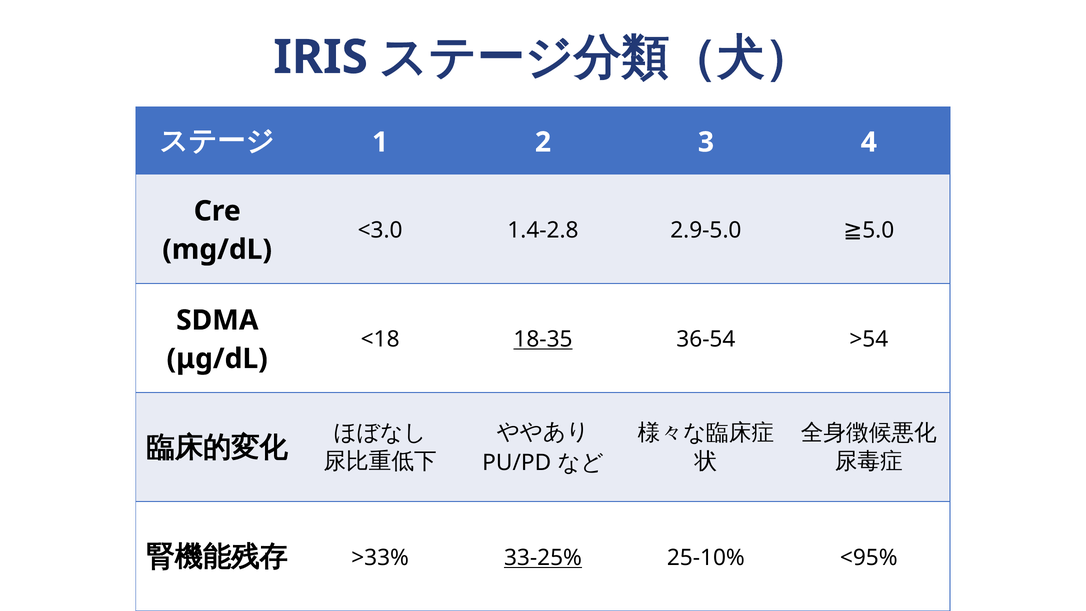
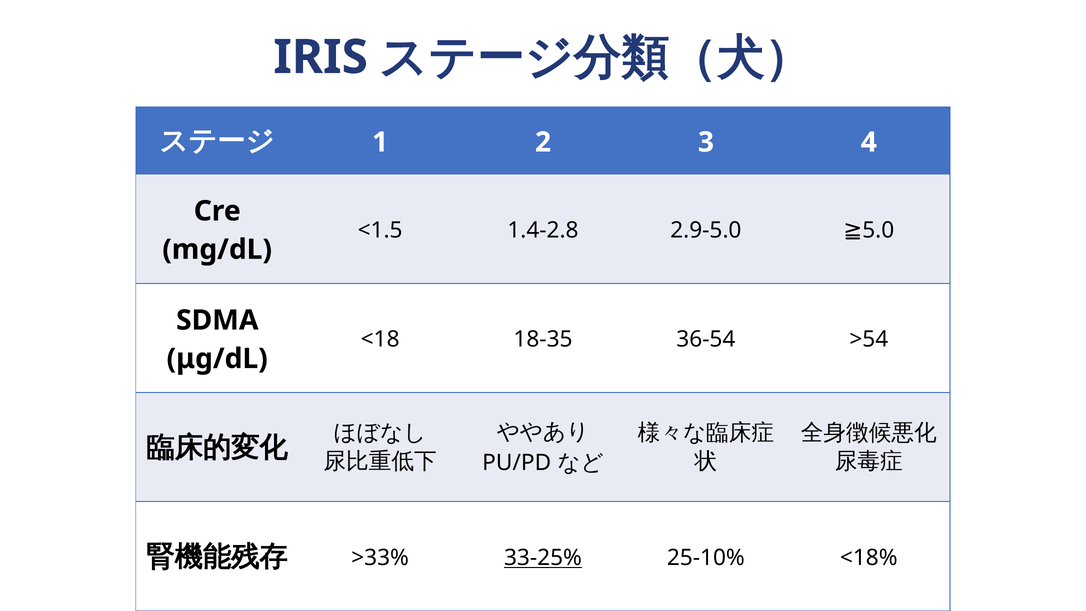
<3.0: <3.0 -> <1.5 (380, 230)
18-35 underline: present -> none (543, 339)
<95%: <95% -> <18% (869, 558)
